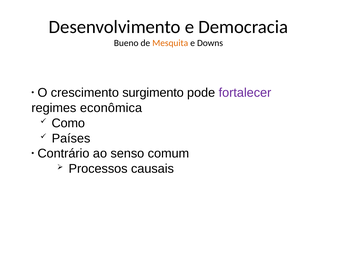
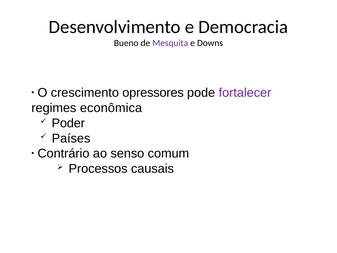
Mesquita colour: orange -> purple (170, 43)
surgimento: surgimento -> opressores (153, 93)
Como: Como -> Poder (68, 123)
